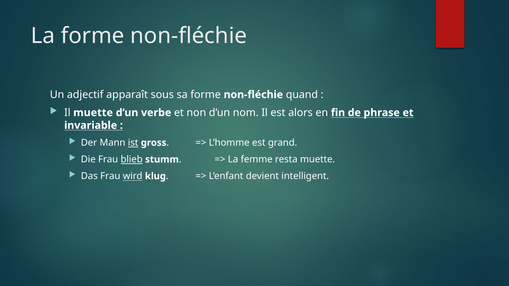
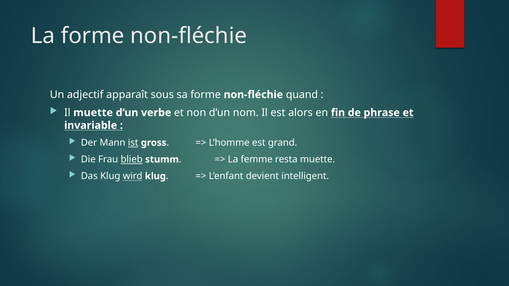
Das Frau: Frau -> Klug (110, 176)
